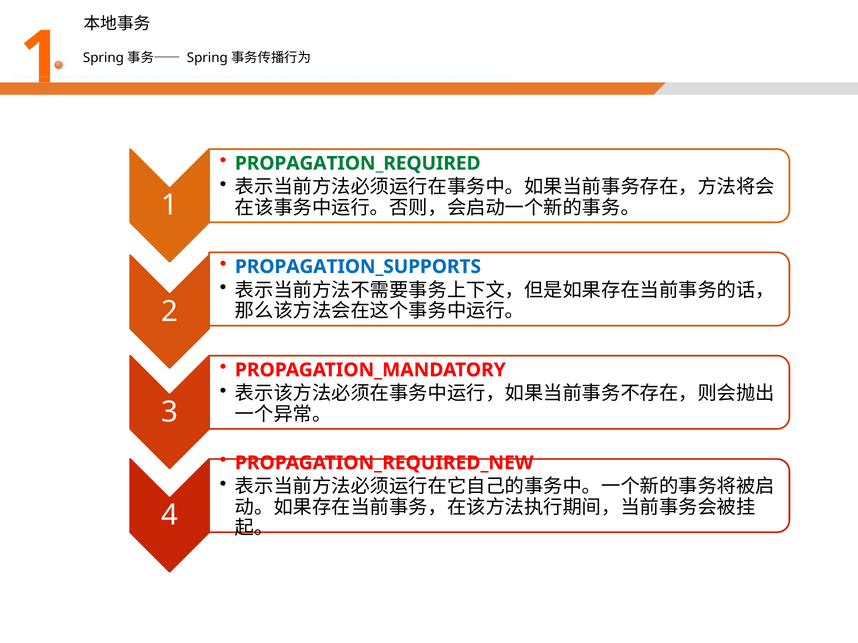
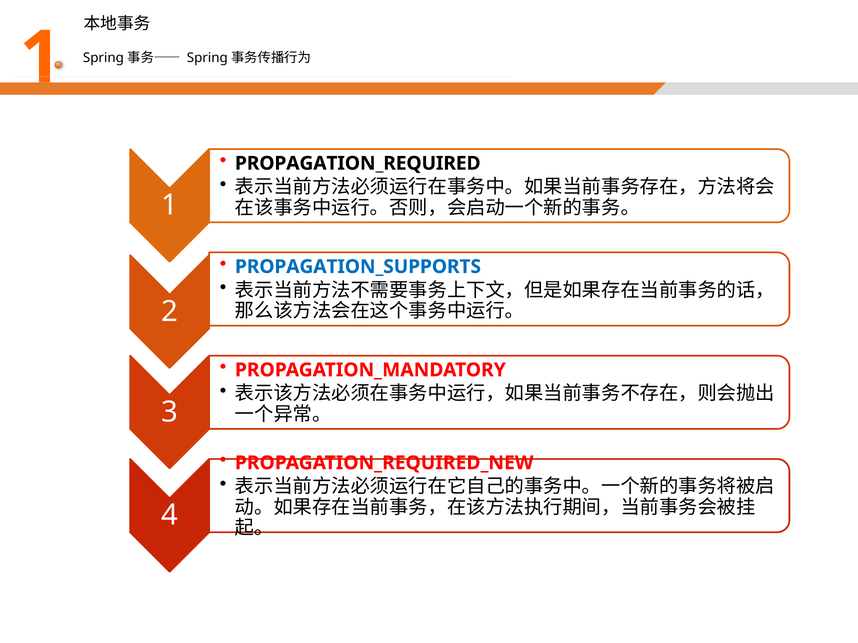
PROPAGATION_REQUIRED colour: green -> black (358, 163)
